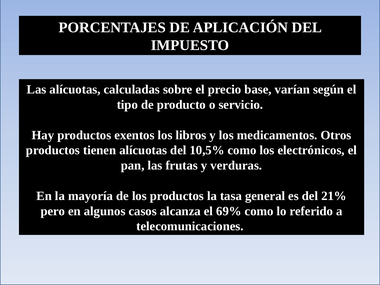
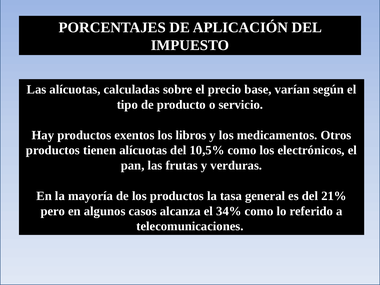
69%: 69% -> 34% (229, 211)
